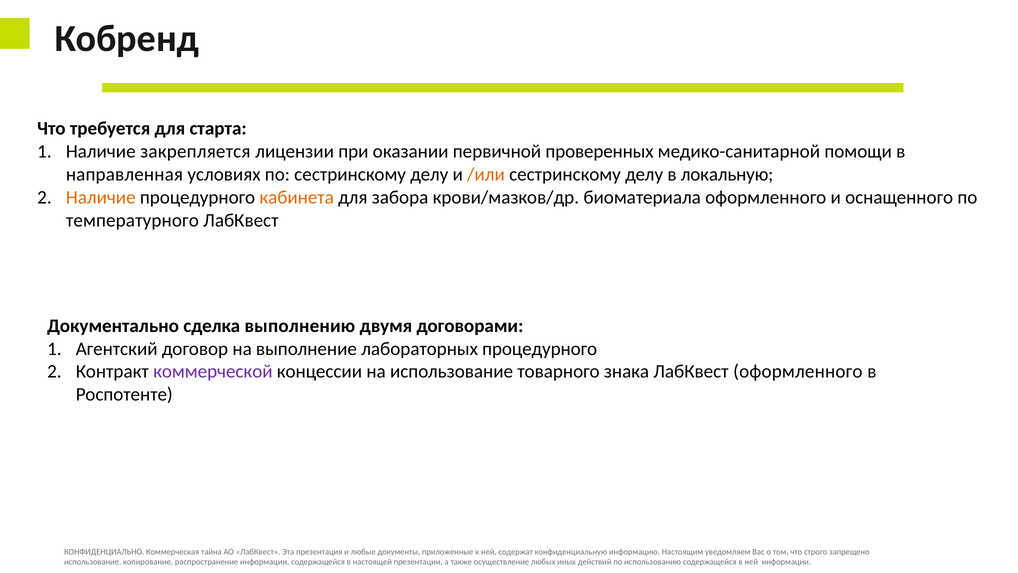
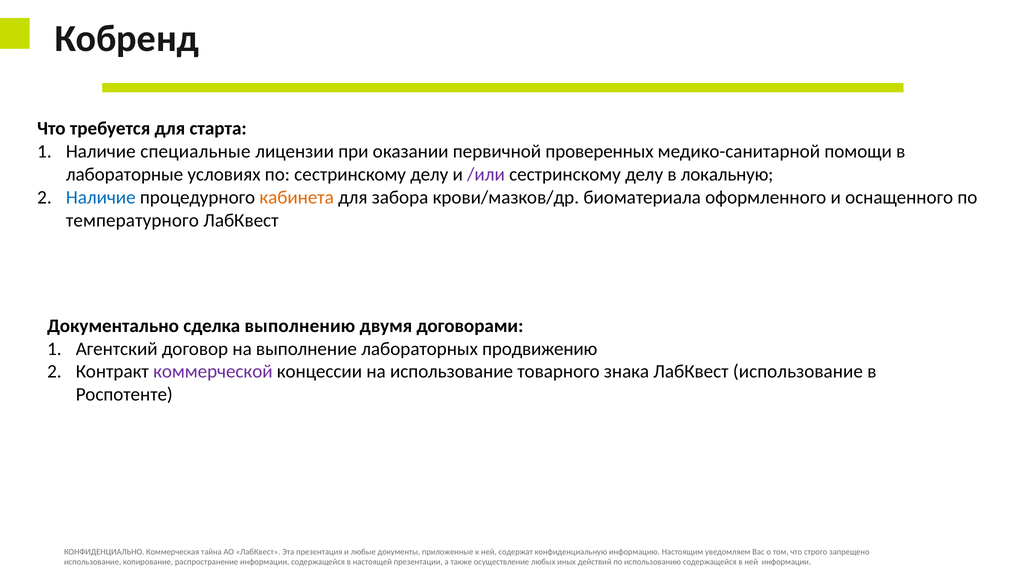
закрепляется: закрепляется -> специальные (195, 152)
направленная: направленная -> лабораторные (125, 174)
/или colour: orange -> purple (486, 174)
Наличие colour: orange -> blue (101, 197)
лабораторных процедурного: процедурного -> продвижению (540, 348)
ЛабКвест оформленного: оформленного -> использование (798, 371)
